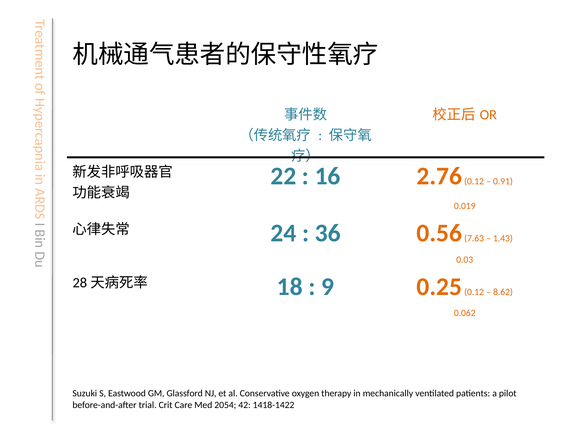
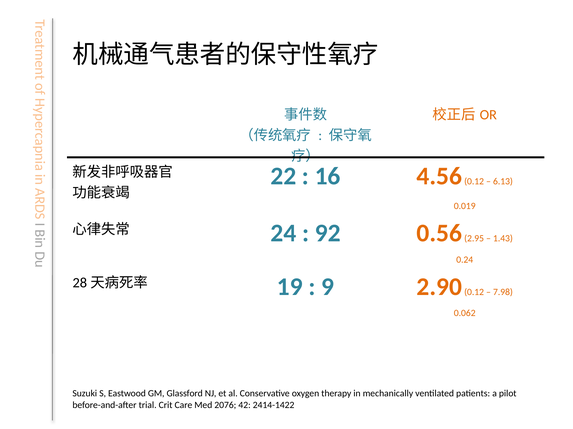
2.76: 2.76 -> 4.56 (439, 176)
0.91: 0.91 -> 6.13 (503, 182)
36: 36 -> 92 (328, 234)
7.63: 7.63 -> 2.95 (474, 239)
0.03: 0.03 -> 0.24 (465, 260)
18: 18 -> 19 (290, 287)
0.25: 0.25 -> 2.90 (439, 287)
8.62: 8.62 -> 7.98 (503, 292)
2054: 2054 -> 2076 (225, 406)
1418-1422: 1418-1422 -> 2414-1422 (274, 406)
